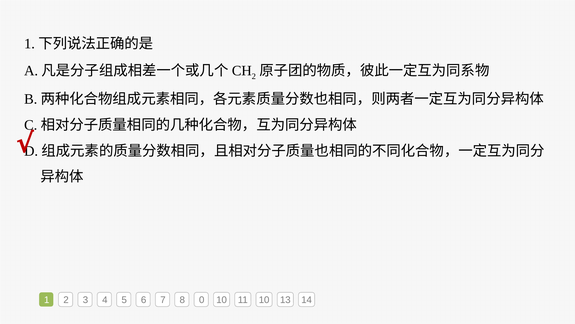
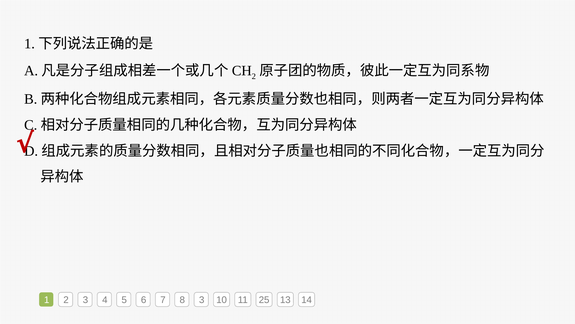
8 0: 0 -> 3 (202, 300)
11 10: 10 -> 25 (264, 300)
